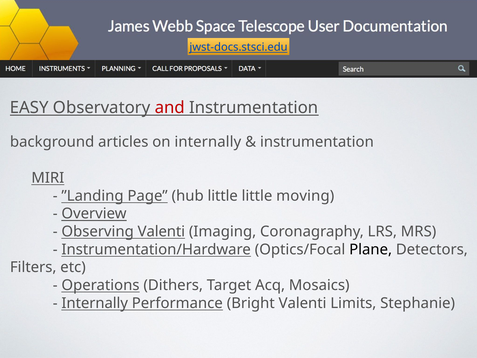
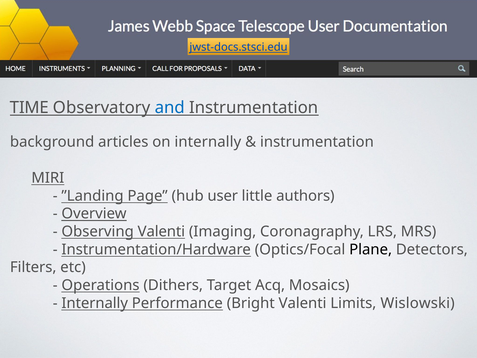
EASY: EASY -> TIME (29, 107)
and colour: red -> blue (170, 107)
hub little: little -> user (223, 196)
moving: moving -> authors (305, 196)
Stephanie: Stephanie -> Wislowski (418, 303)
